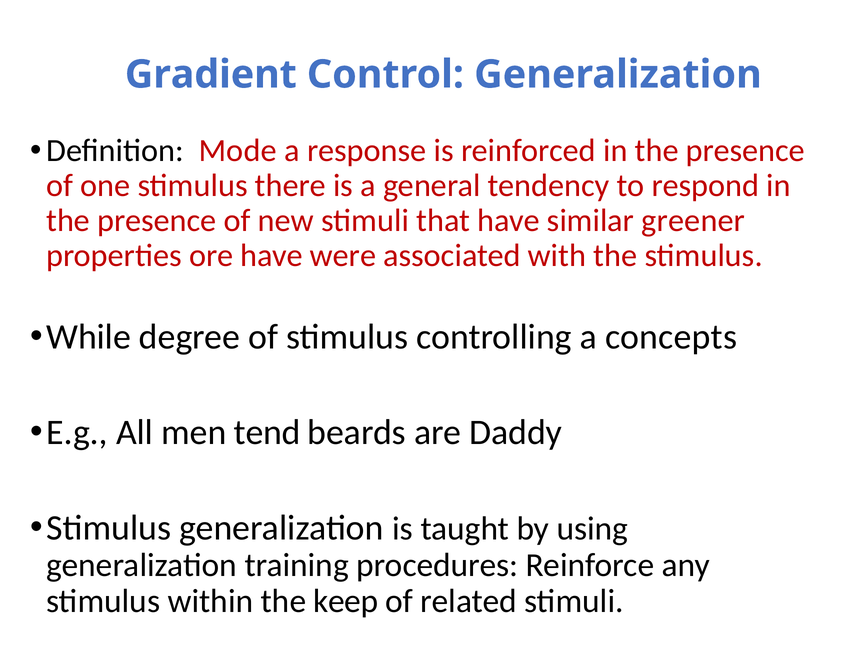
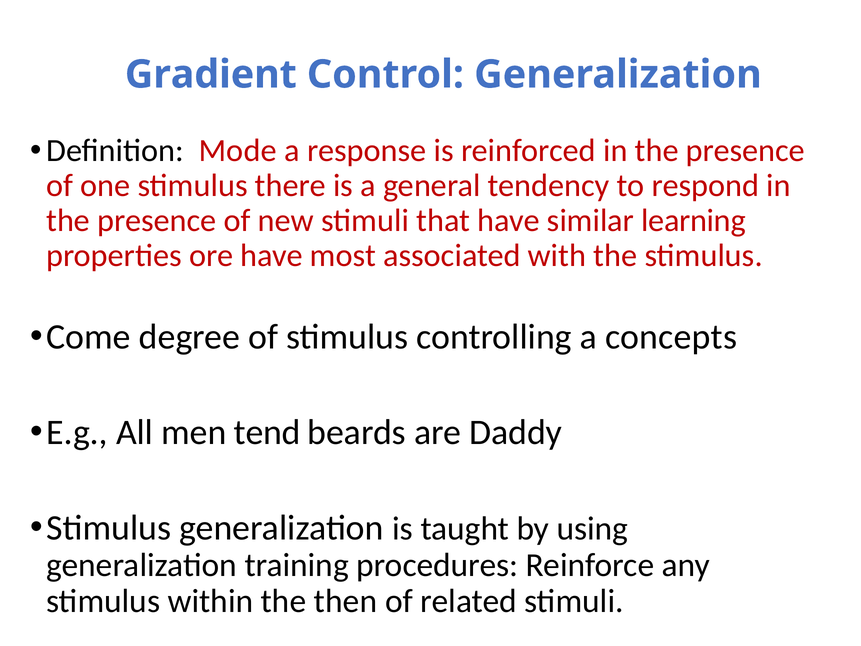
greener: greener -> learning (694, 221)
were: were -> most (343, 255)
While: While -> Come (89, 337)
keep: keep -> then (345, 601)
